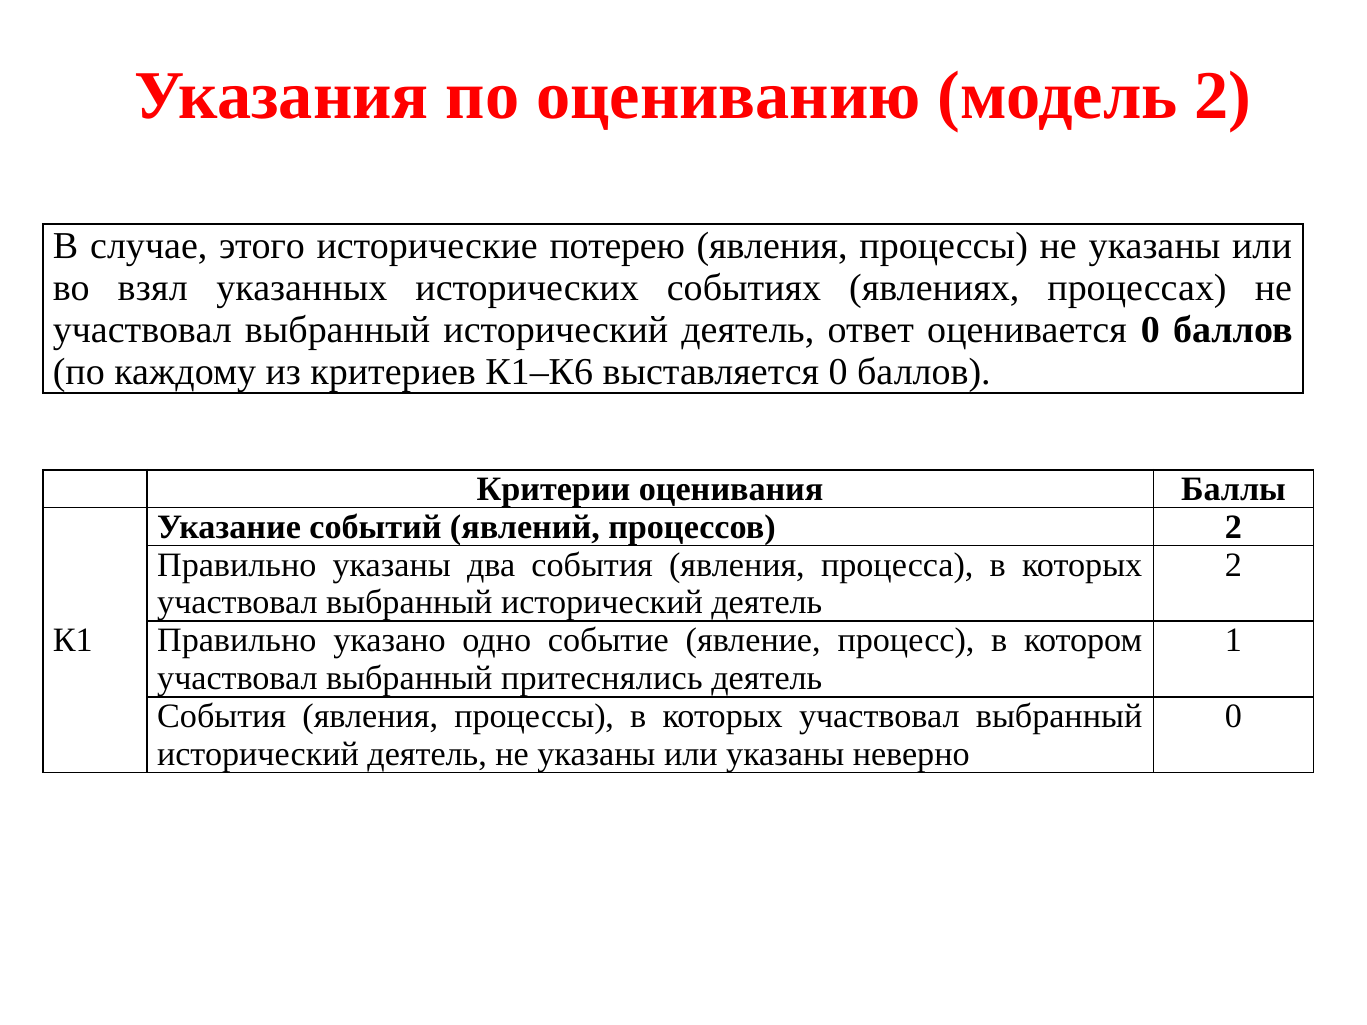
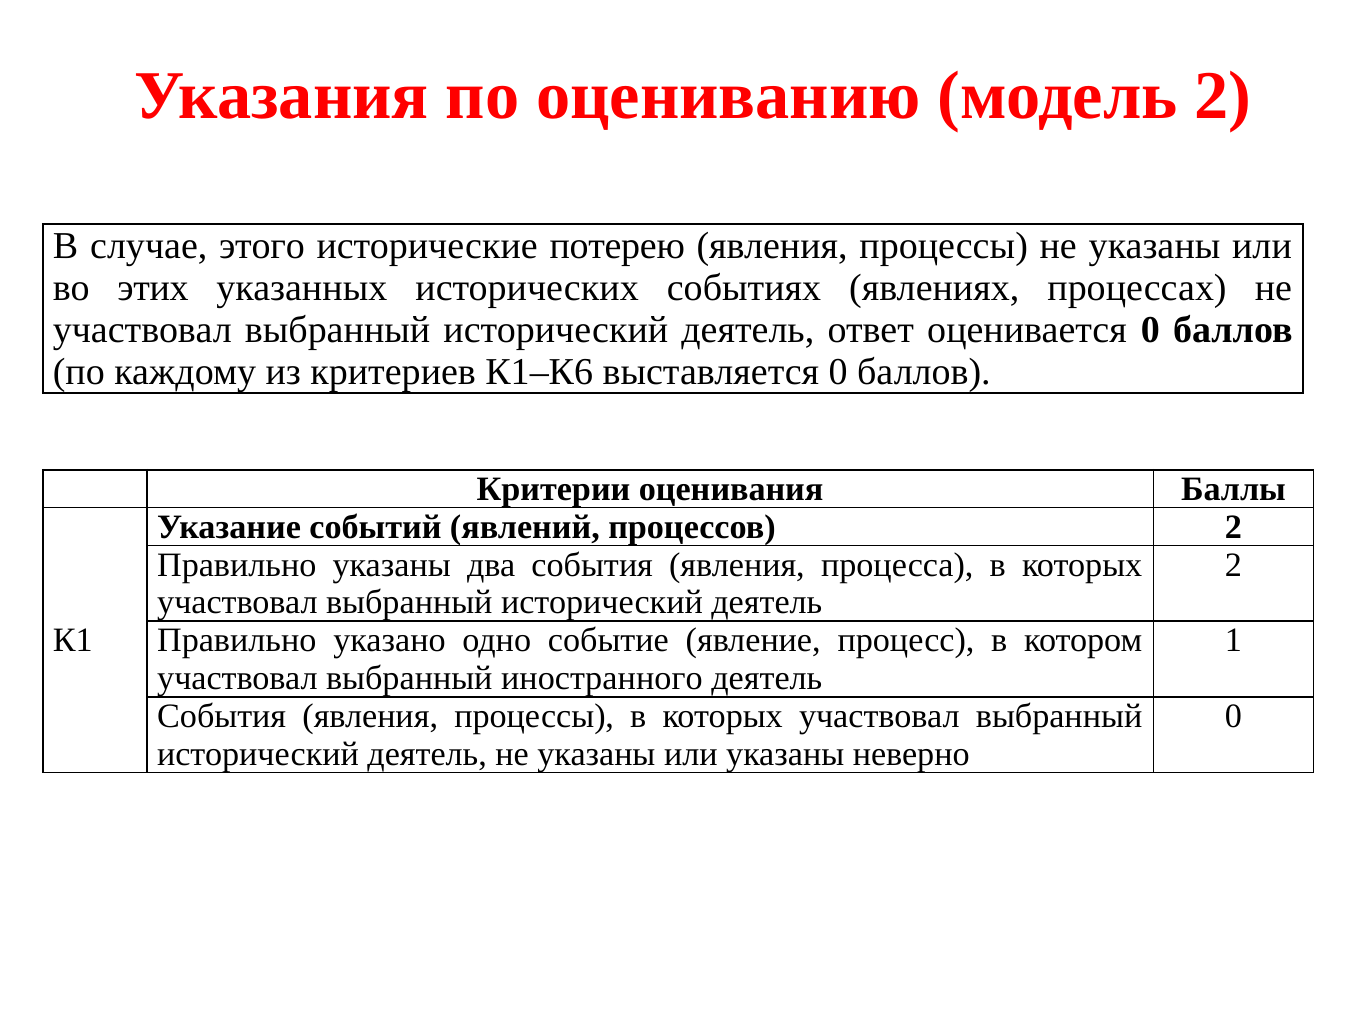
взял: взял -> этих (153, 288)
притеснялись: притеснялись -> иностранного (602, 678)
